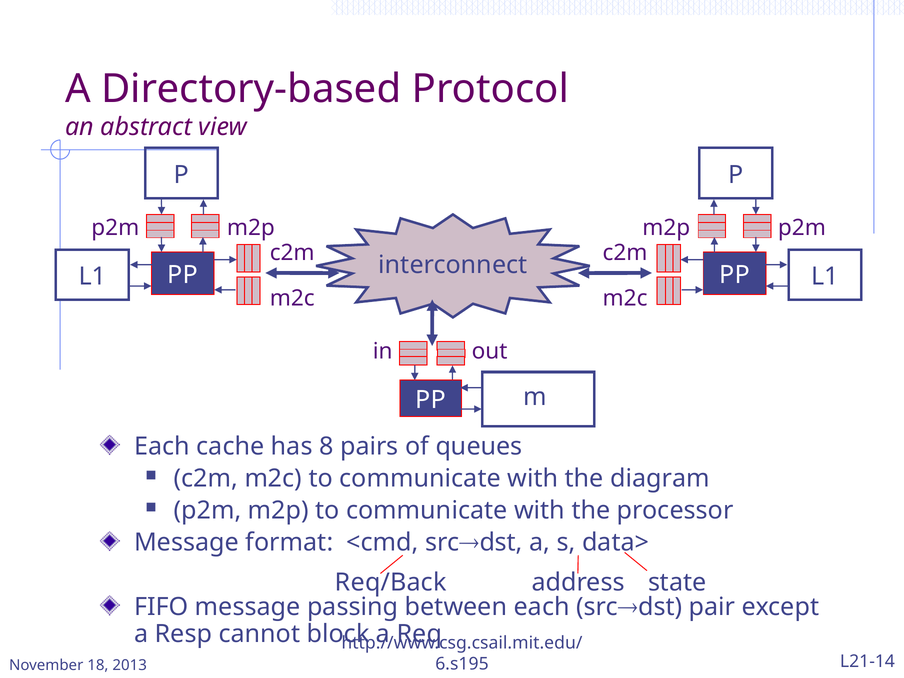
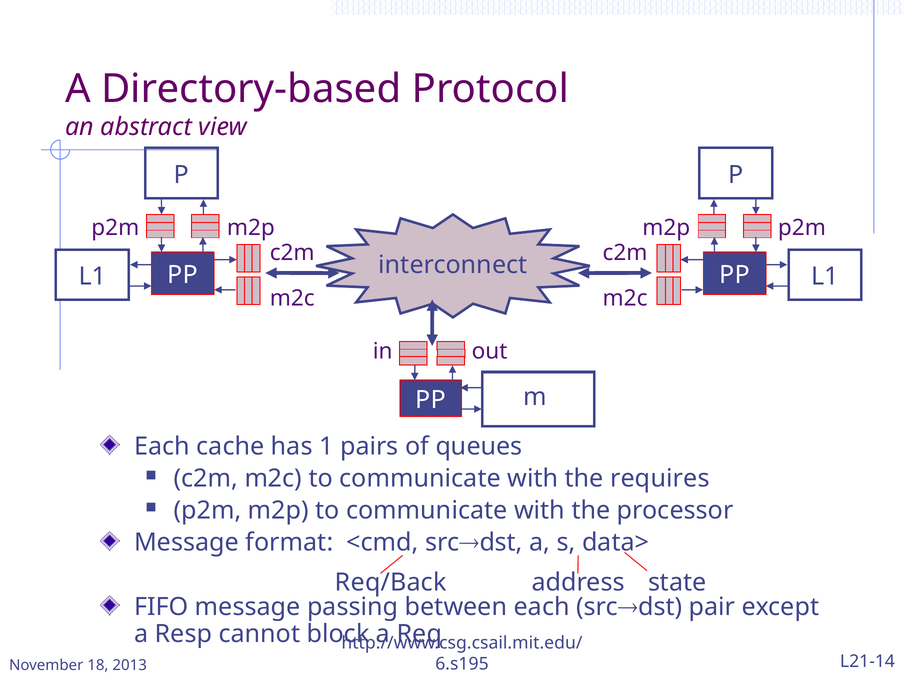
8: 8 -> 1 (326, 446)
diagram: diagram -> requires (660, 478)
